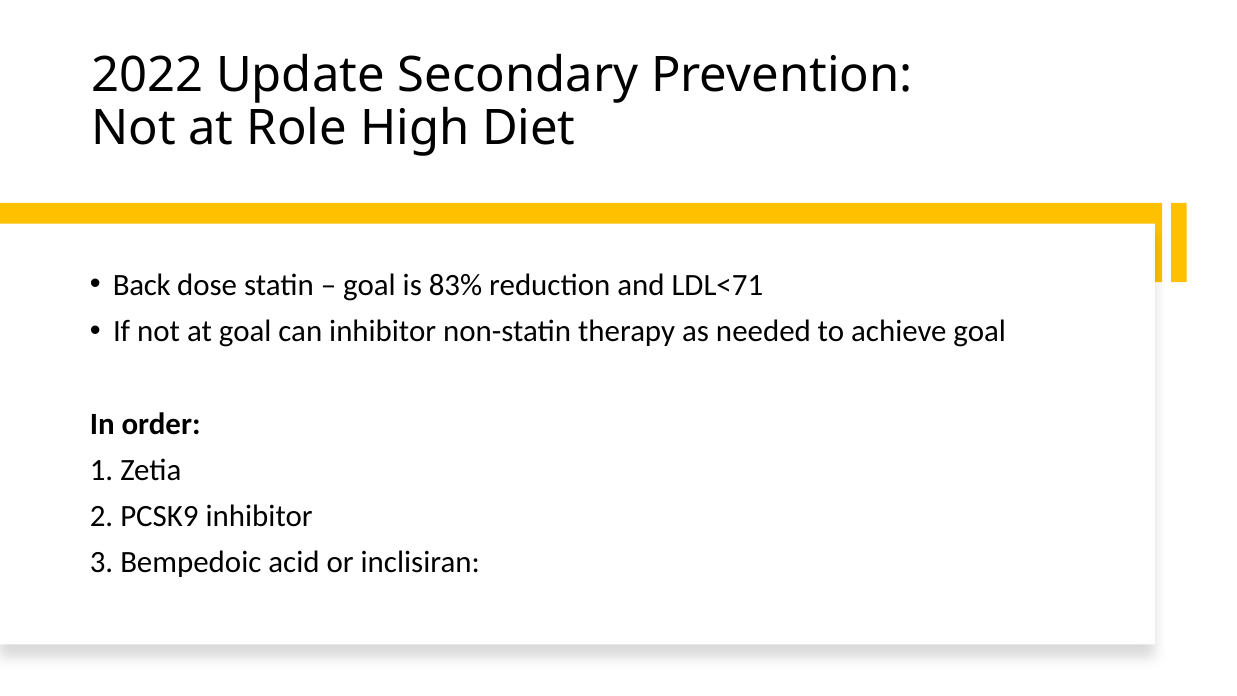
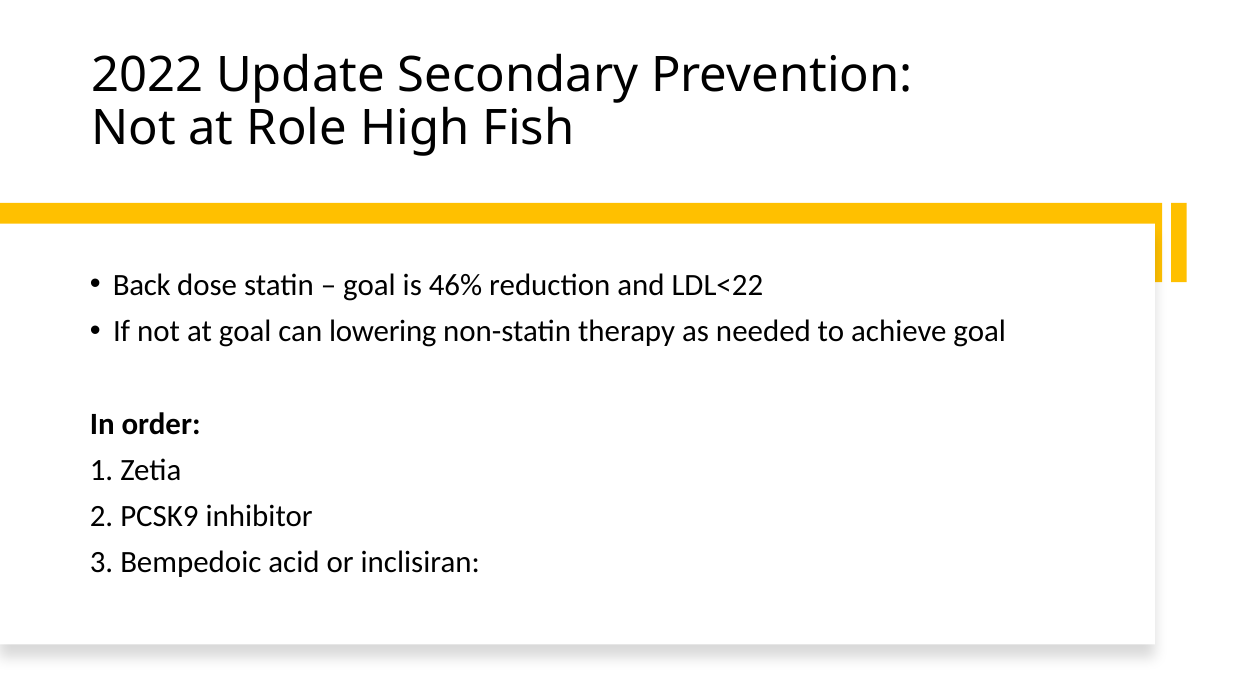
Diet: Diet -> Fish (529, 128)
83%: 83% -> 46% (456, 285)
LDL<71: LDL<71 -> LDL<22 (717, 285)
can inhibitor: inhibitor -> lowering (383, 331)
